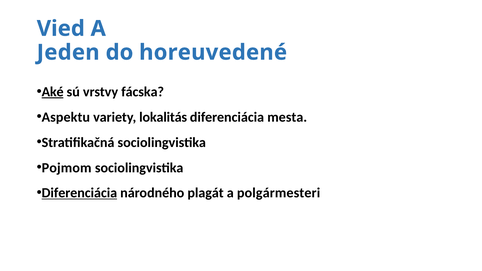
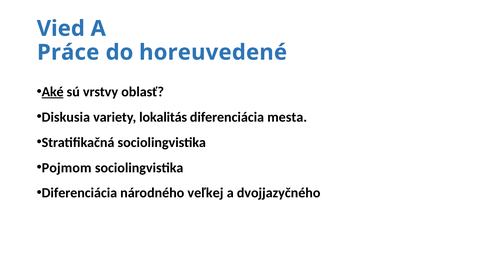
Jeden: Jeden -> Práce (68, 52)
fácska: fácska -> oblasť (143, 92)
Aspektu: Aspektu -> Diskusia (66, 117)
Diferenciácia underline: present -> none (79, 193)
plagát: plagát -> veľkej (205, 193)
polgármesteri: polgármesteri -> dvojjazyčného (279, 193)
